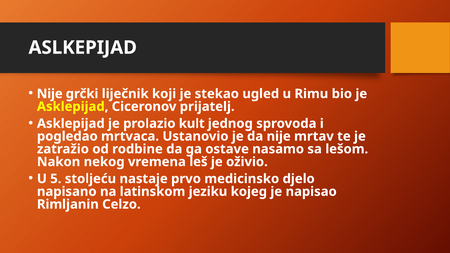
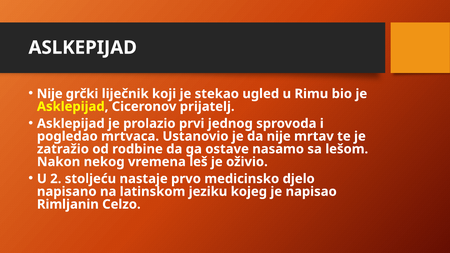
kult: kult -> prvi (192, 124)
5: 5 -> 2 (56, 179)
